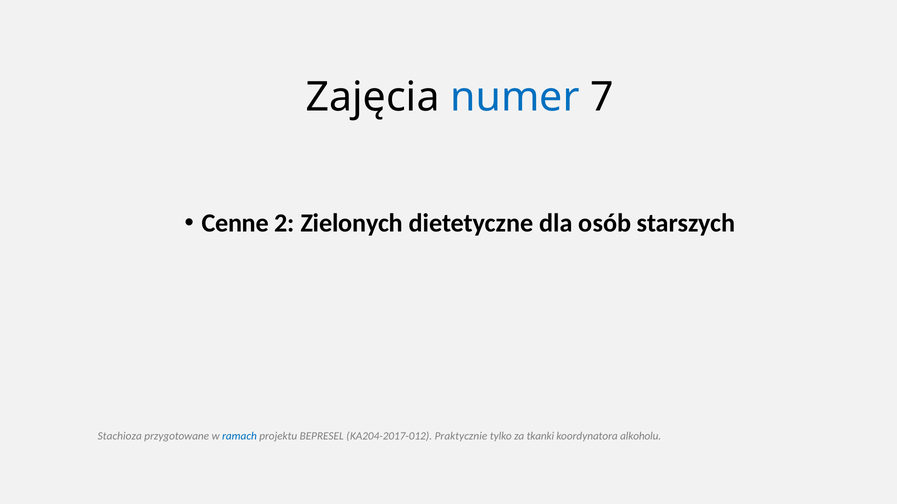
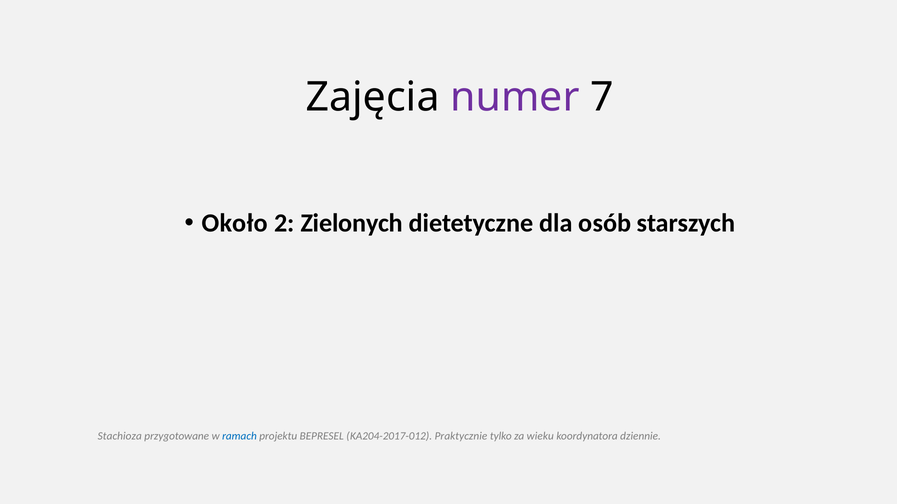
numer colour: blue -> purple (515, 98)
Cenne: Cenne -> Około (235, 223)
tkanki: tkanki -> wieku (540, 436)
alkoholu: alkoholu -> dziennie (641, 436)
